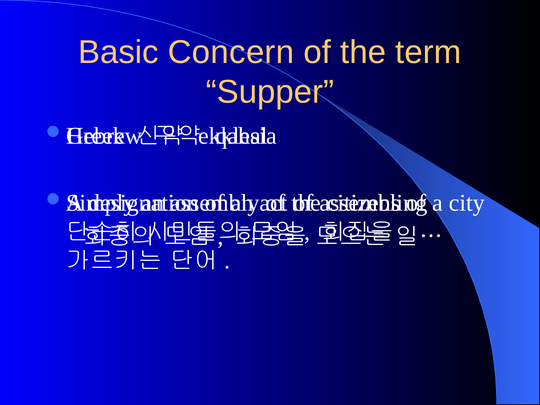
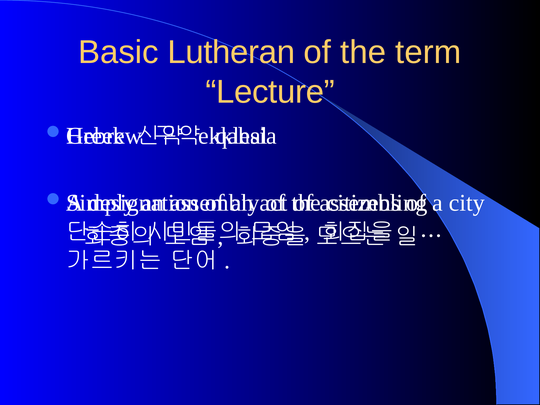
Concern: Concern -> Lutheran (231, 52)
Supper: Supper -> Lecture (270, 92)
